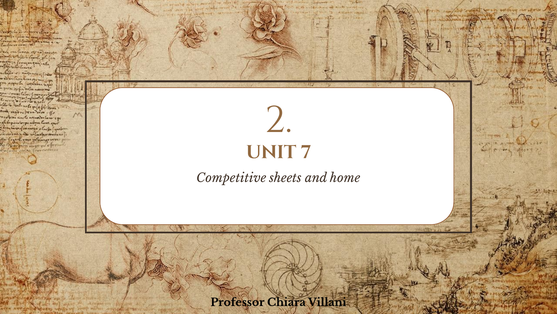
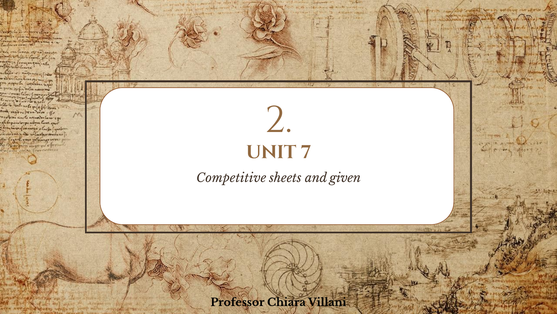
home: home -> given (345, 178)
